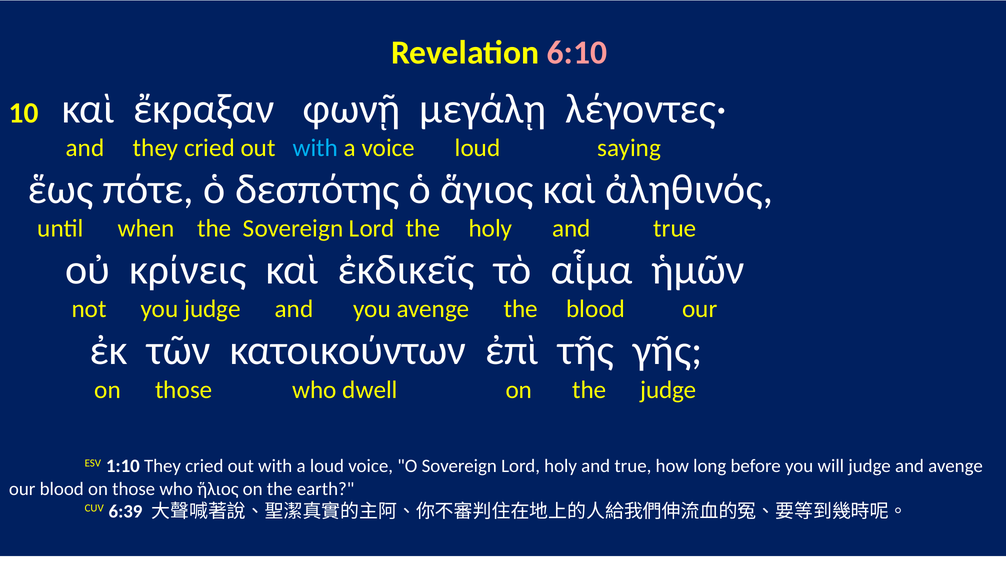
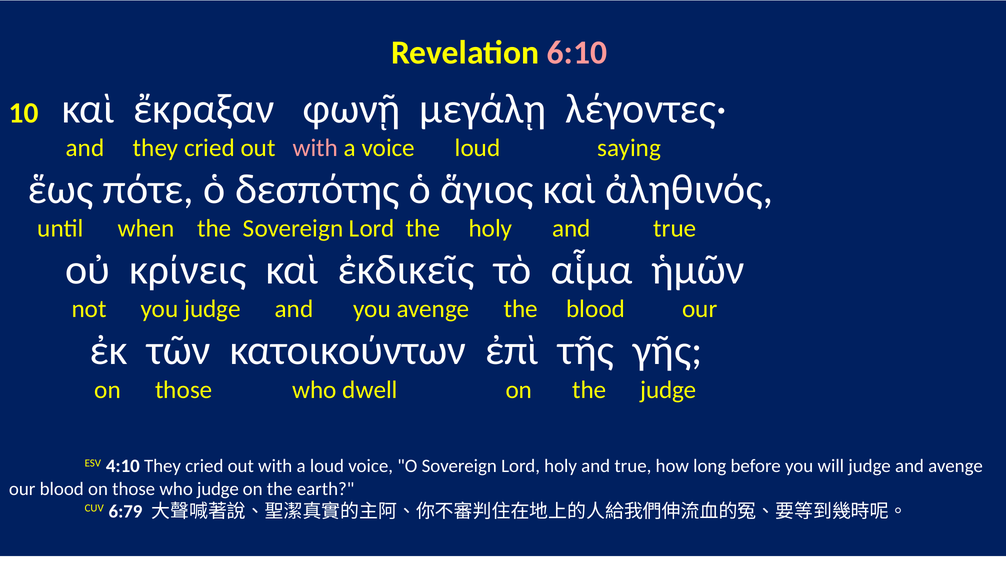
with colour: light blue -> pink (315, 148)
1:10: 1:10 -> 4:10 (123, 466)
who ἥλιος: ἥλιος -> judge (218, 489)
6:39: 6:39 -> 6:79 (126, 512)
